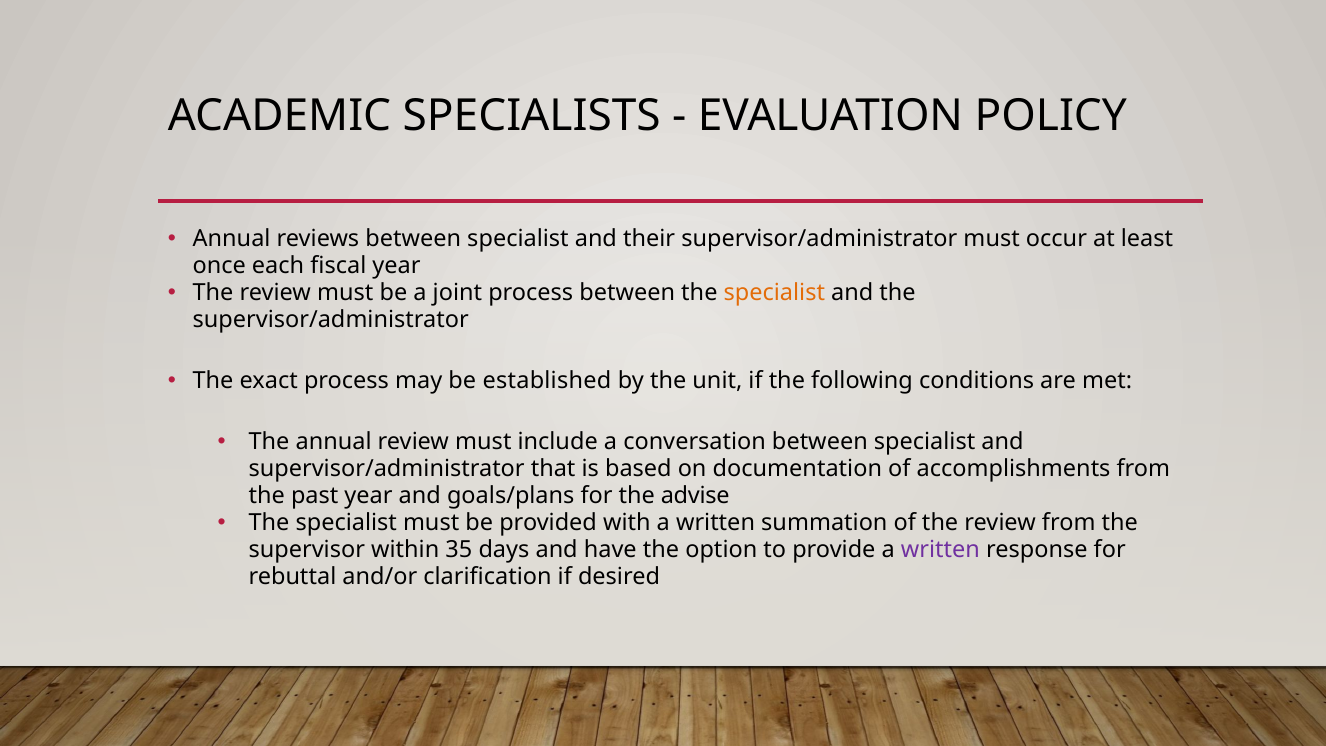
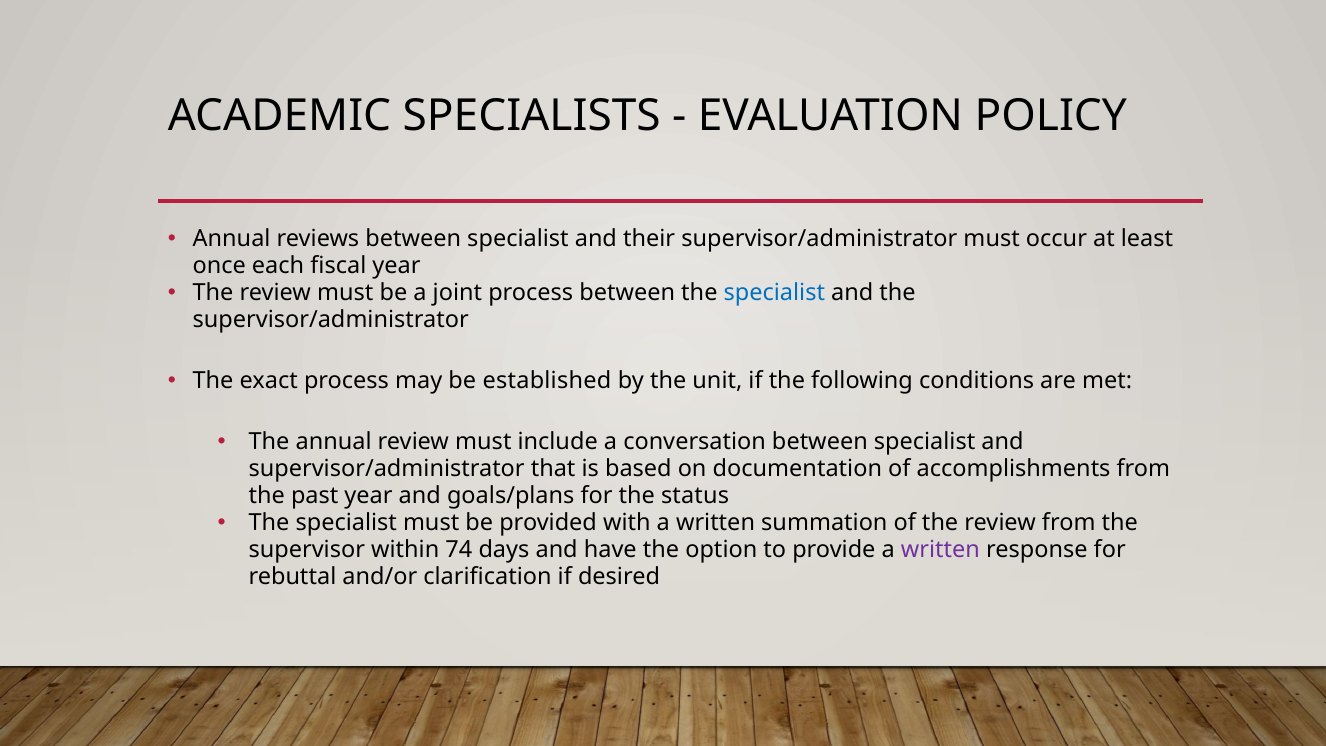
specialist colour: orange -> blue (774, 293)
advise: advise -> status (695, 496)
35: 35 -> 74 (459, 550)
